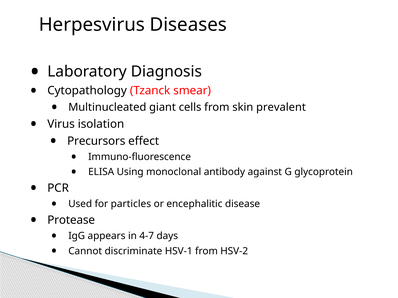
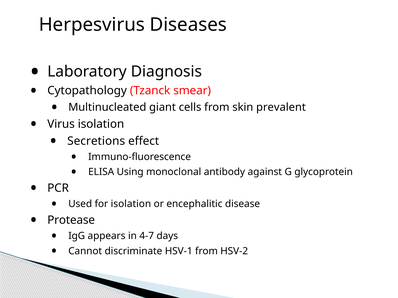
Precursors: Precursors -> Secretions (96, 141)
for particles: particles -> isolation (131, 204)
